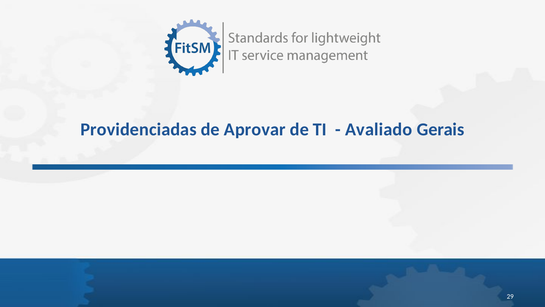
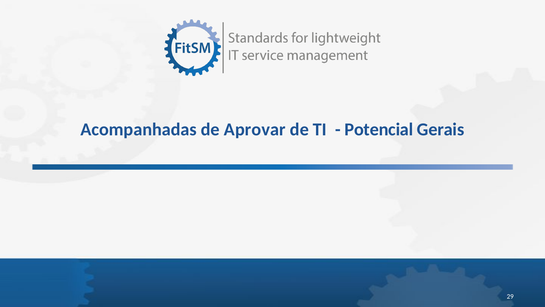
Providenciadas: Providenciadas -> Acompanhadas (139, 129)
Avaliado: Avaliado -> Potencial (379, 129)
